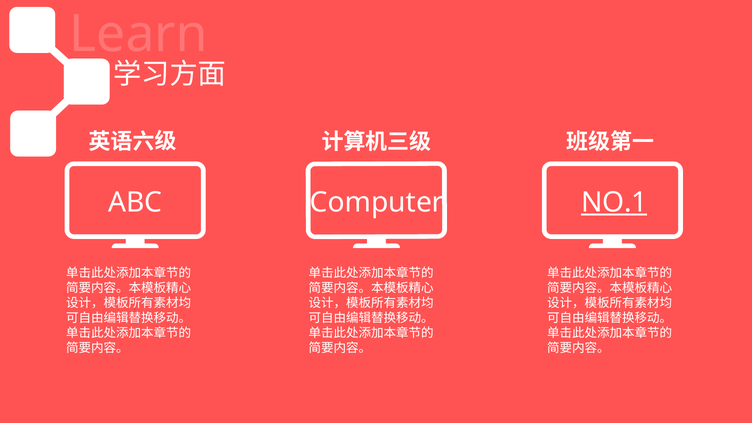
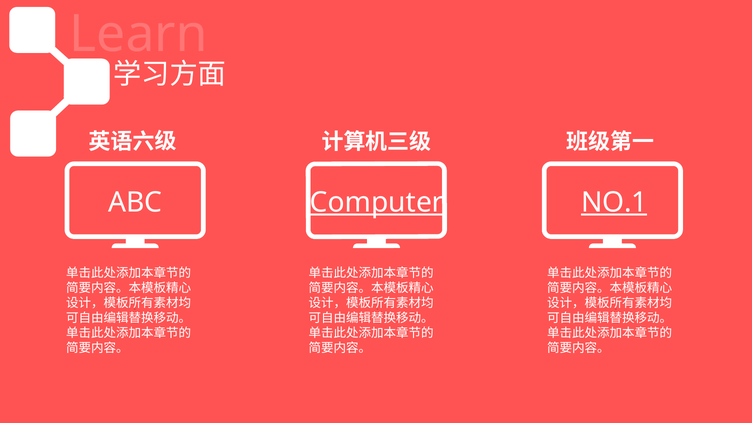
Computer underline: none -> present (377, 202)
